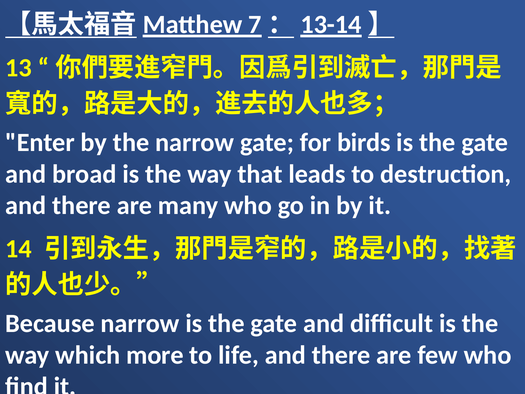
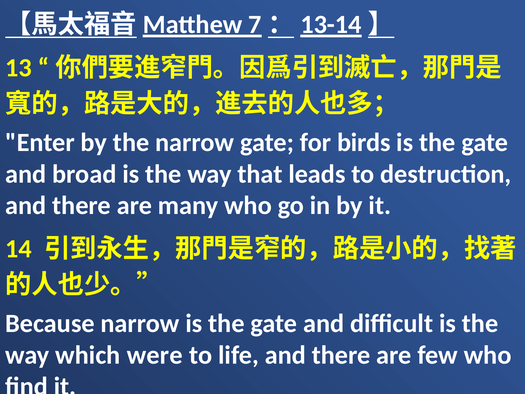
more: more -> were (155, 355)
